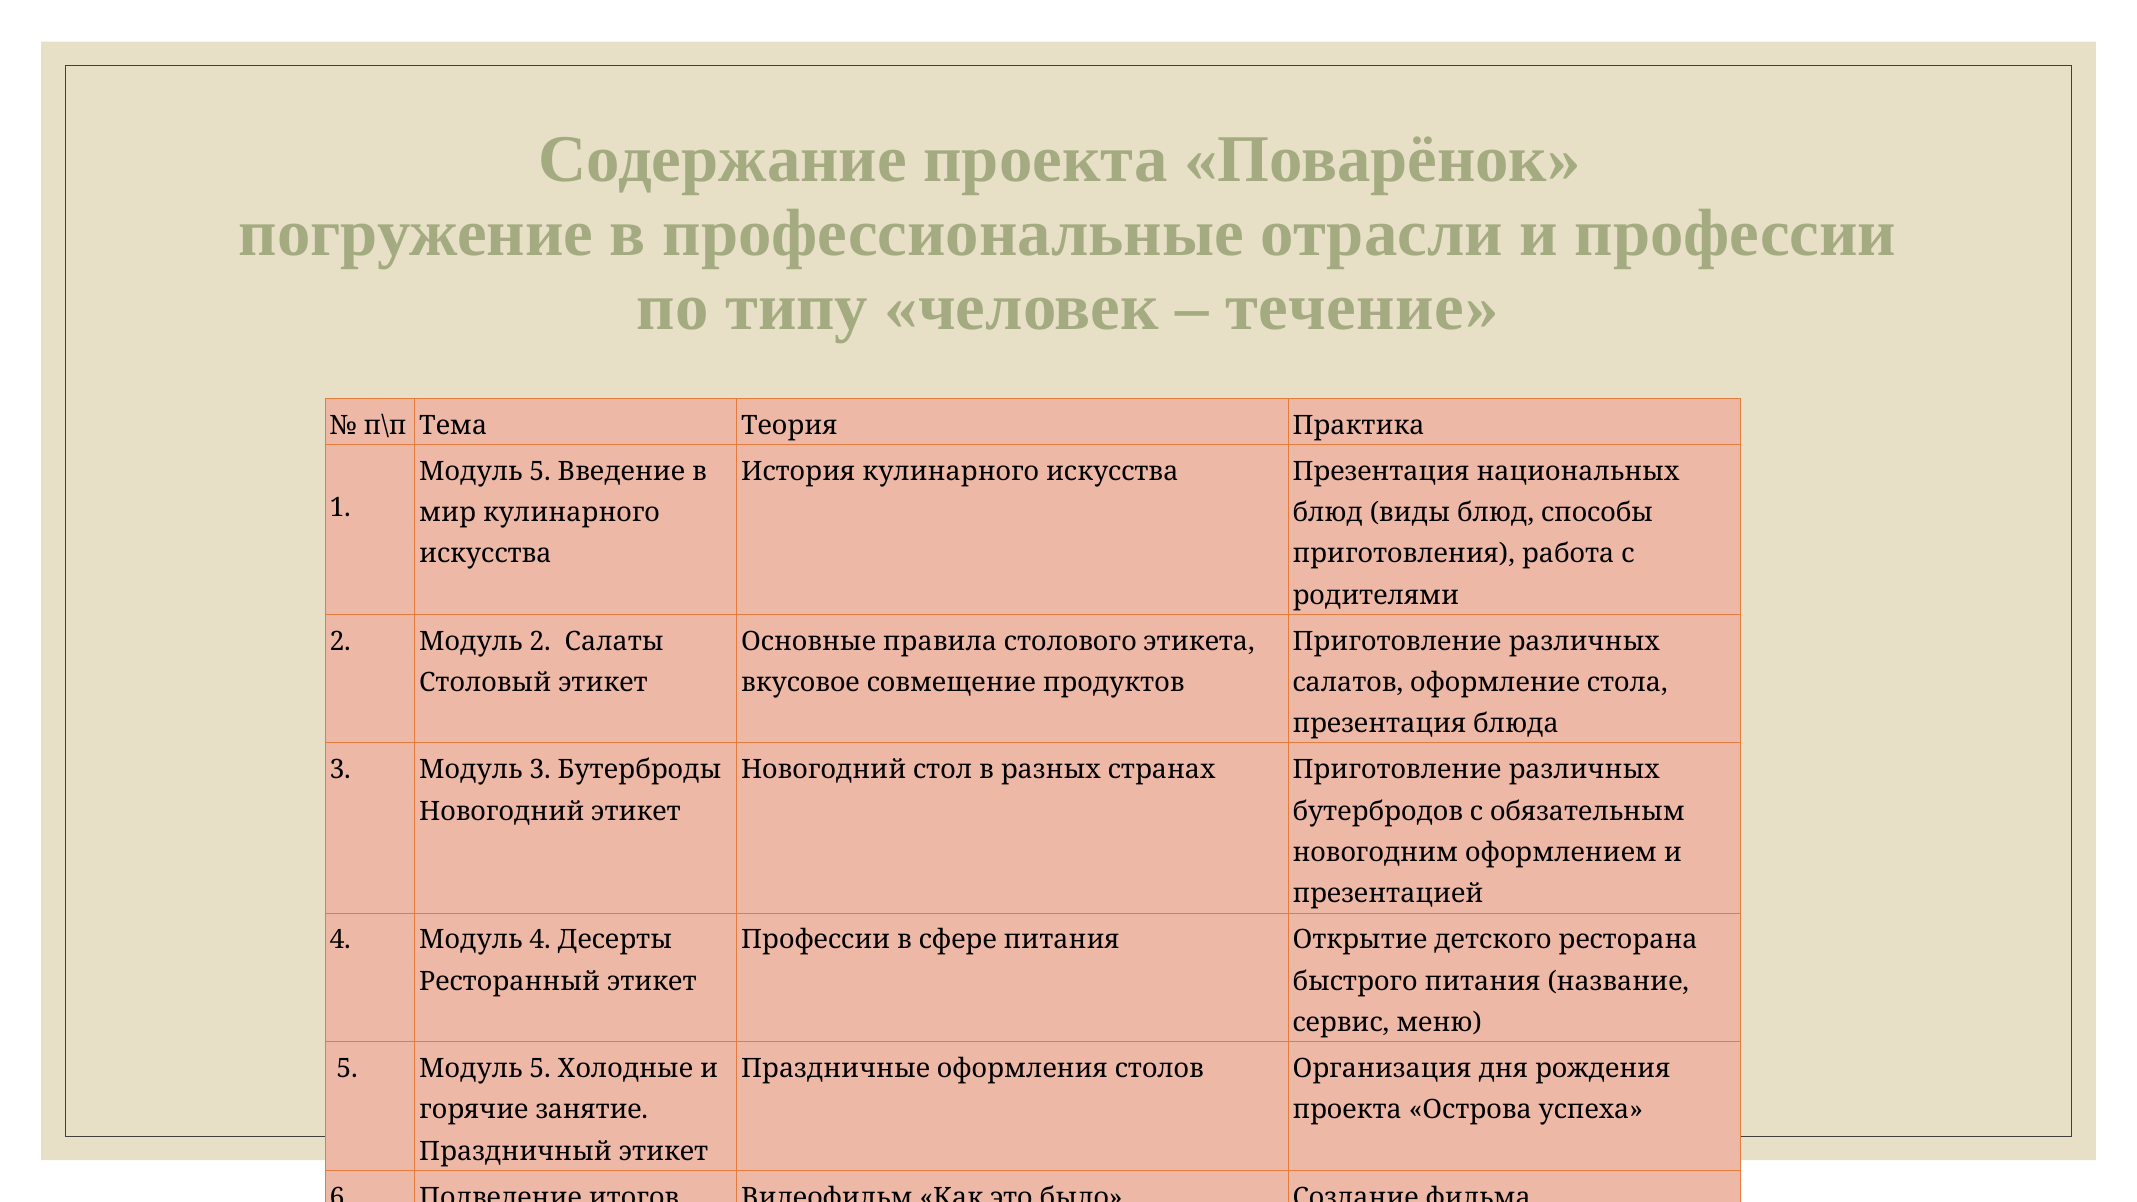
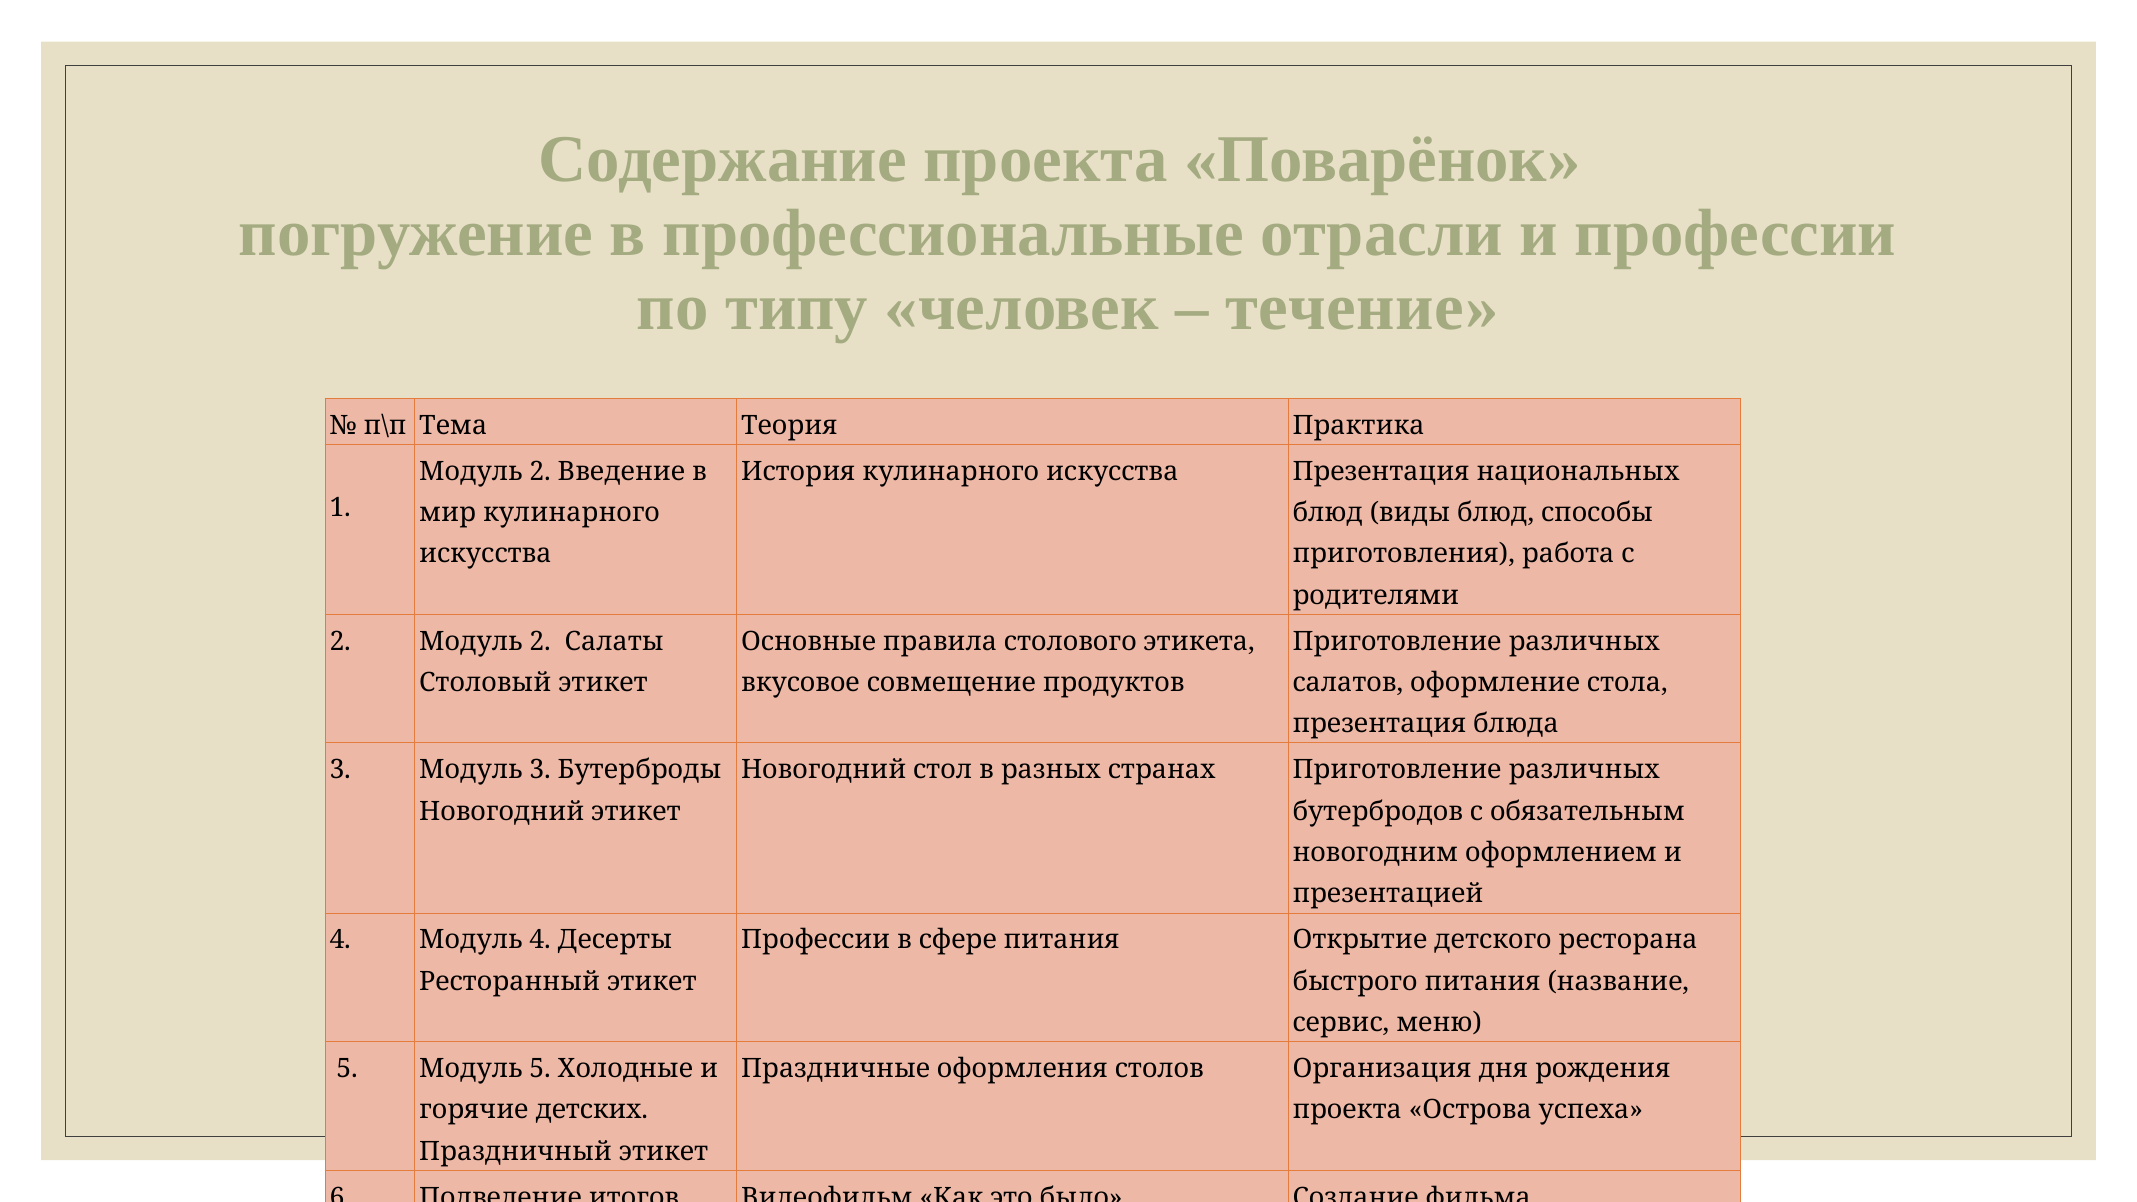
5: 5 -> 2 (540, 471)
занятие: занятие -> детских (592, 1110)
